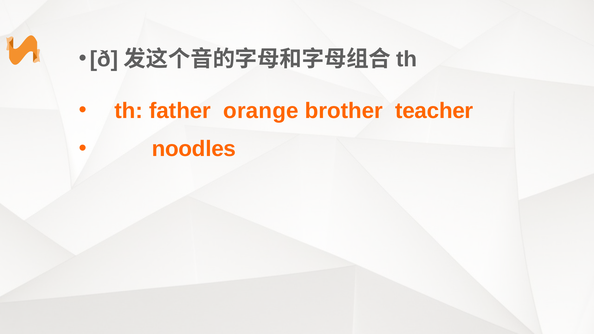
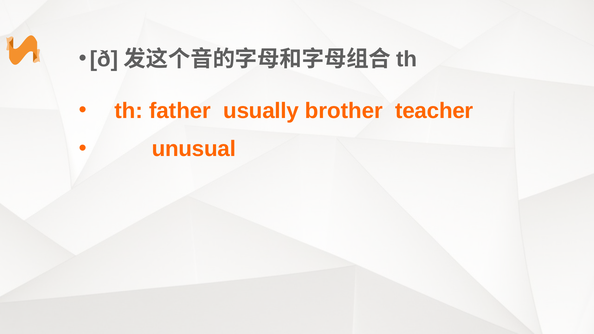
orange: orange -> usually (261, 111)
noodles: noodles -> unusual (194, 149)
